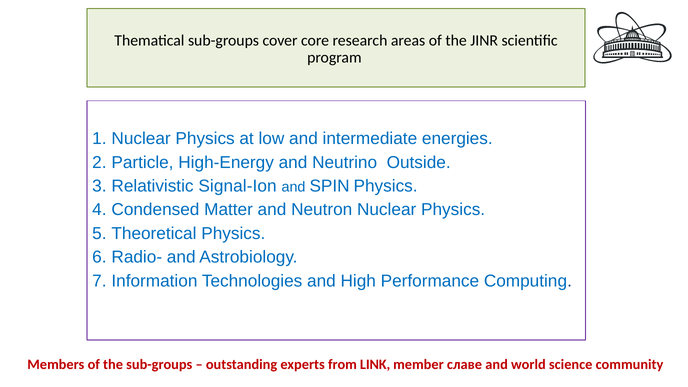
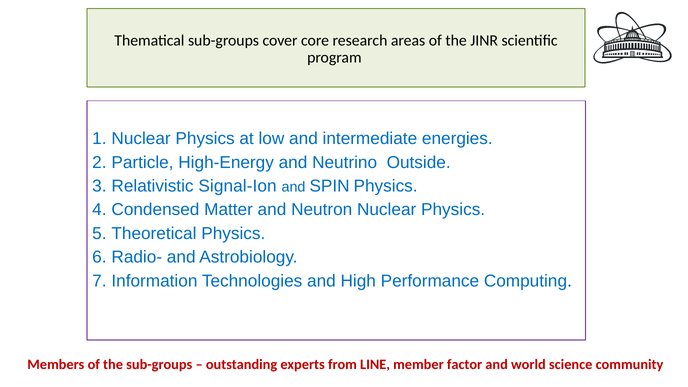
LINK: LINK -> LINE (375, 365)
славе: славе -> factor (465, 365)
